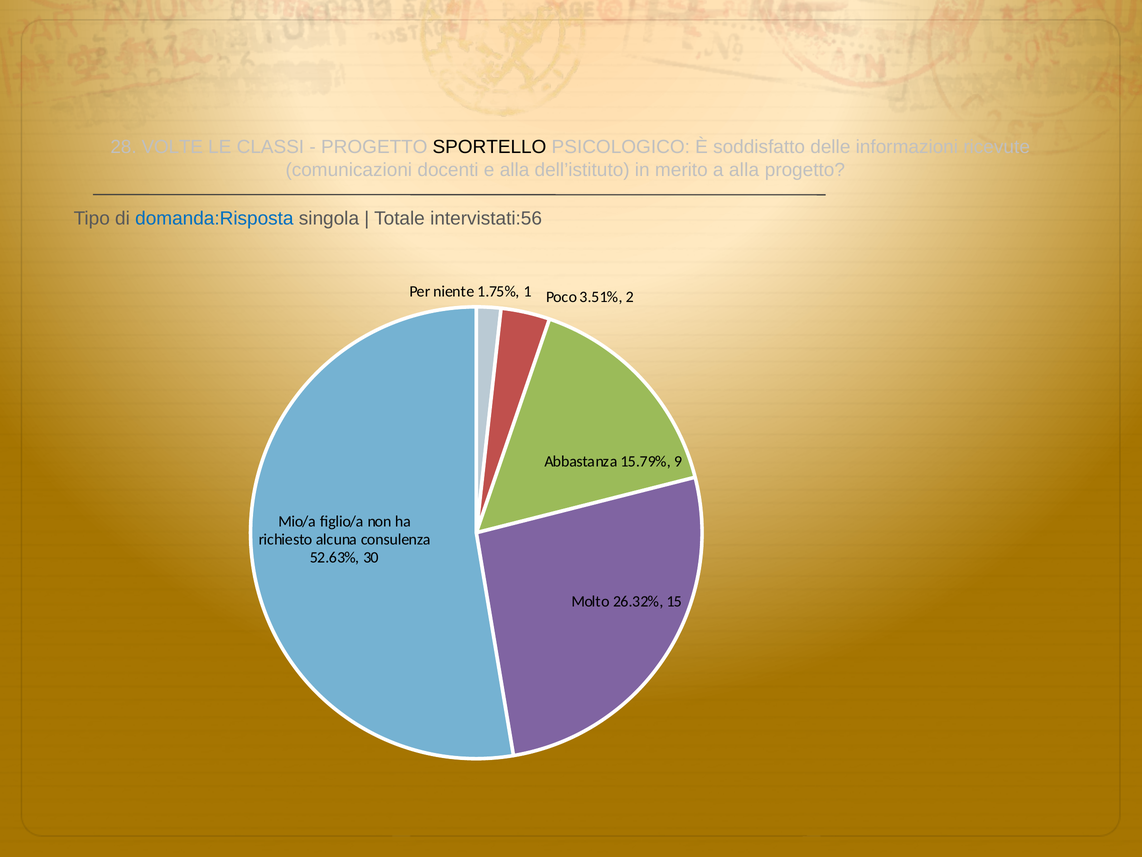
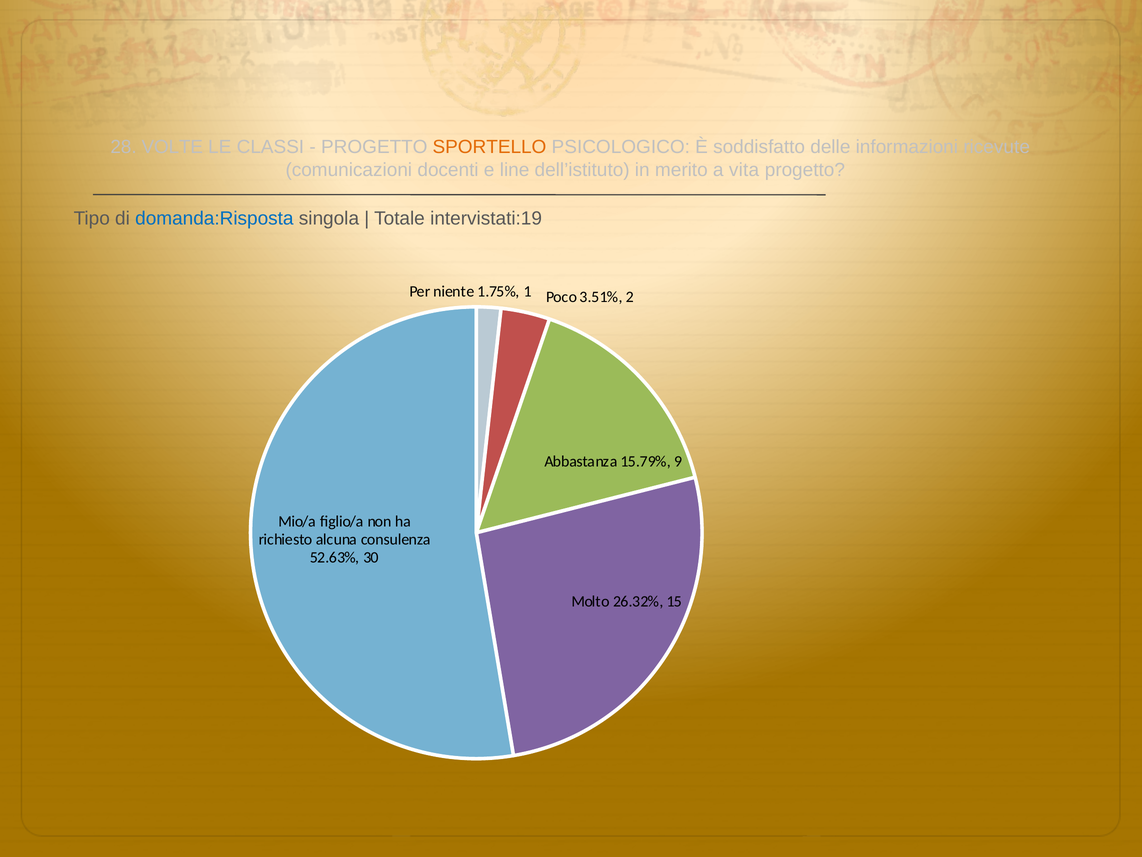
SPORTELLO colour: black -> orange (490, 147)
e alla: alla -> line (515, 170)
a alla: alla -> vita (744, 170)
intervistati:56: intervistati:56 -> intervistati:19 (486, 218)
